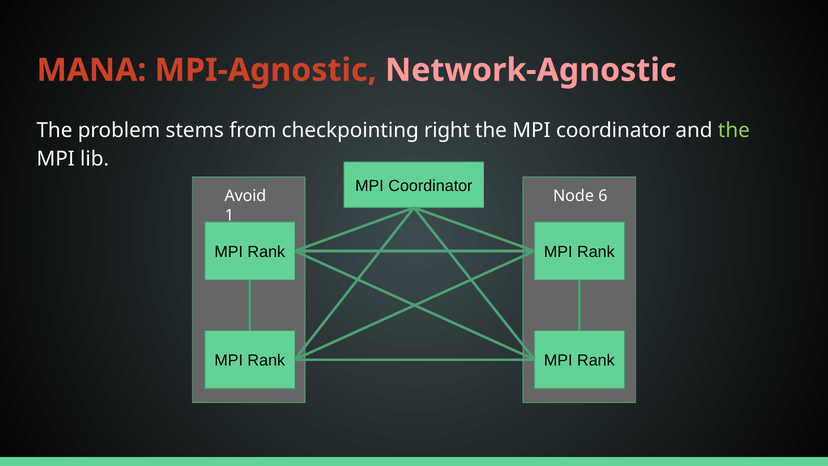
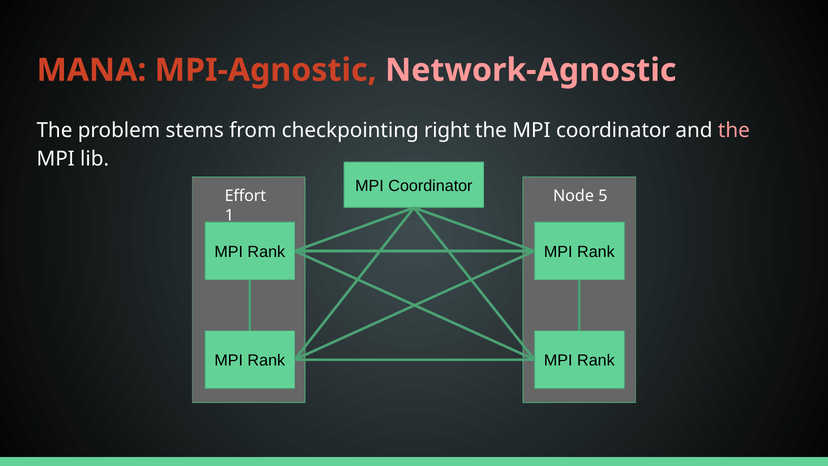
the colour: light green -> pink (734, 130)
Avoid: Avoid -> Effort (245, 196)
6: 6 -> 5 (603, 196)
